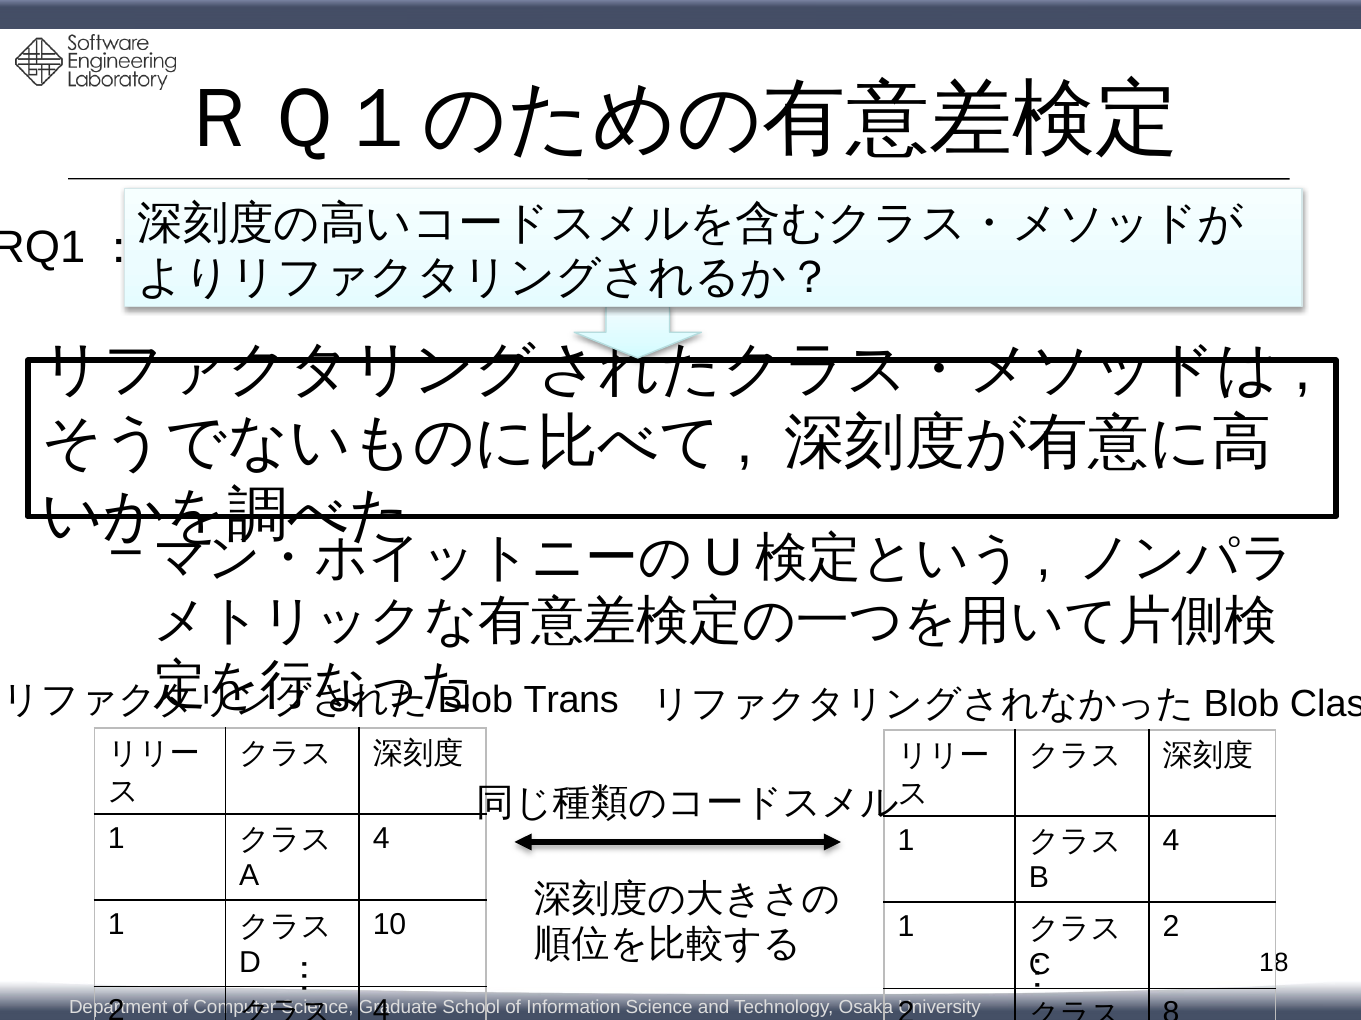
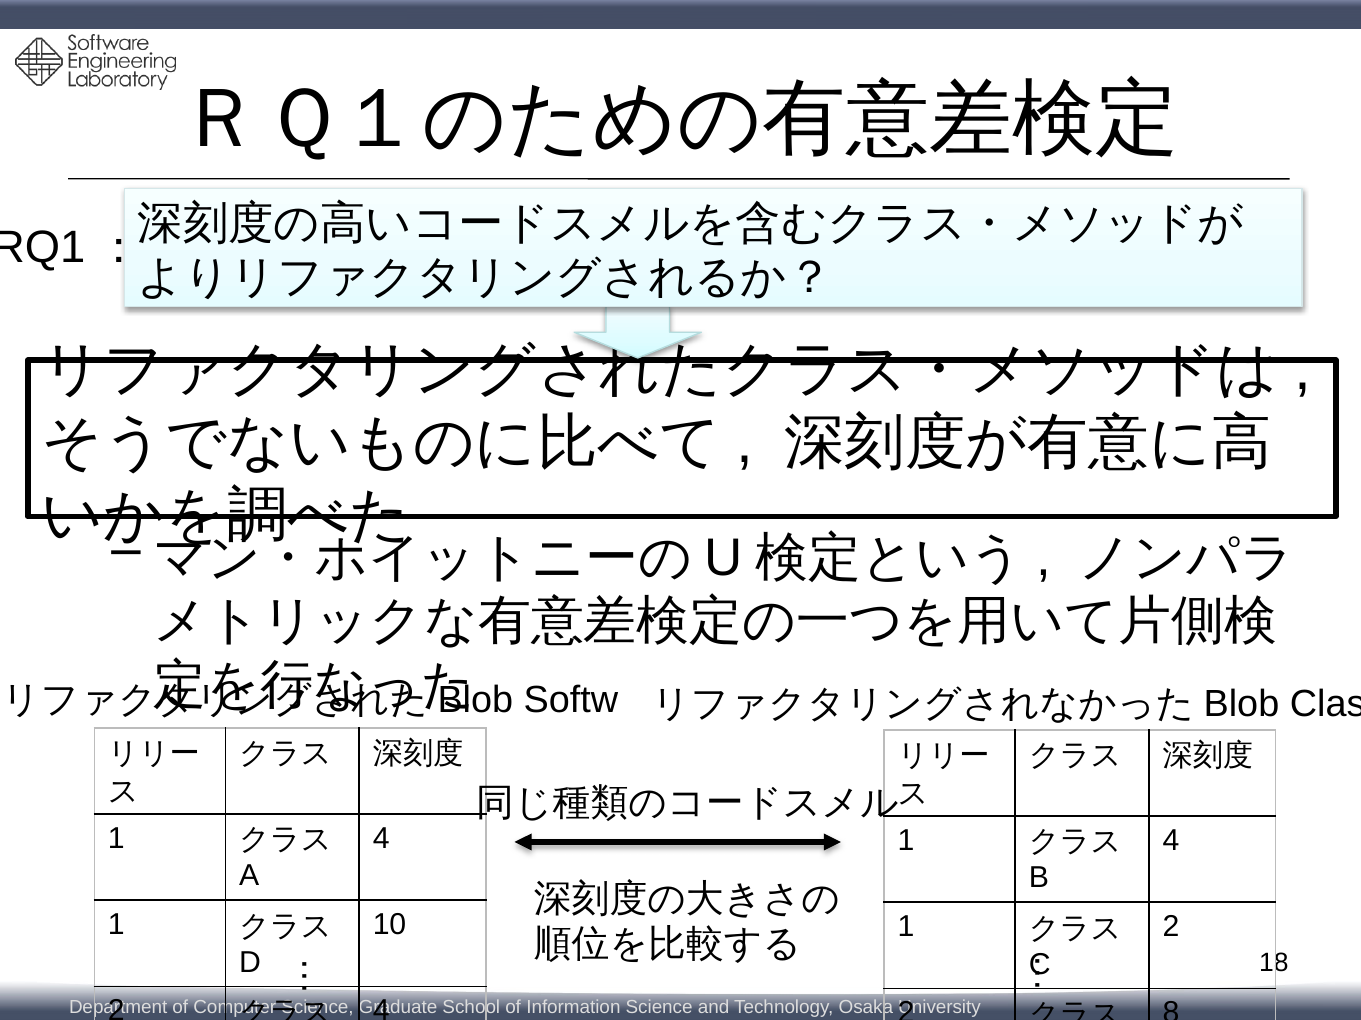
Trans: Trans -> Softw (571, 701)
